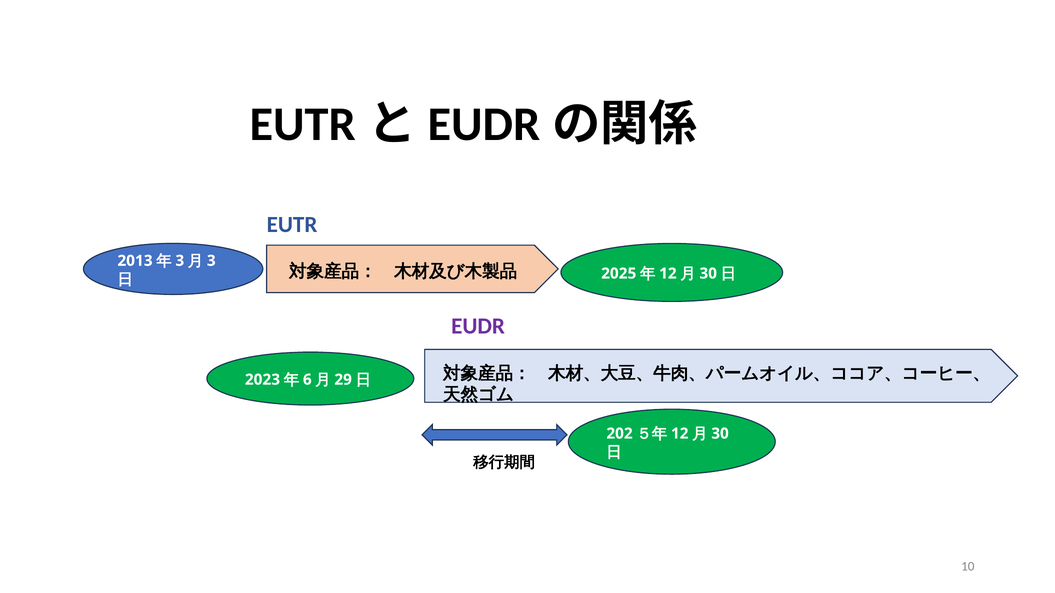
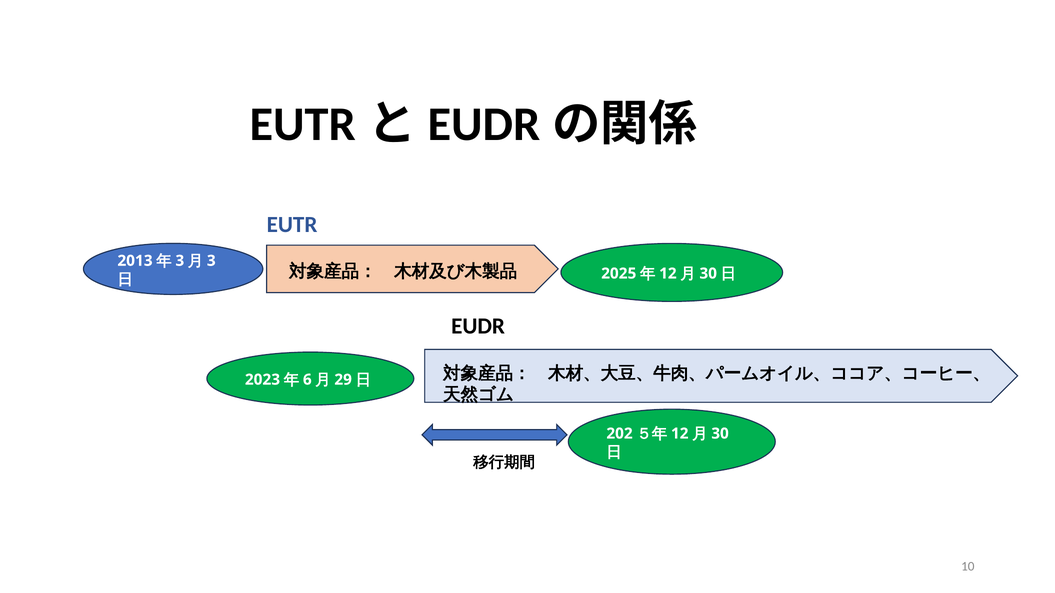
EUDR colour: purple -> black (478, 326)
